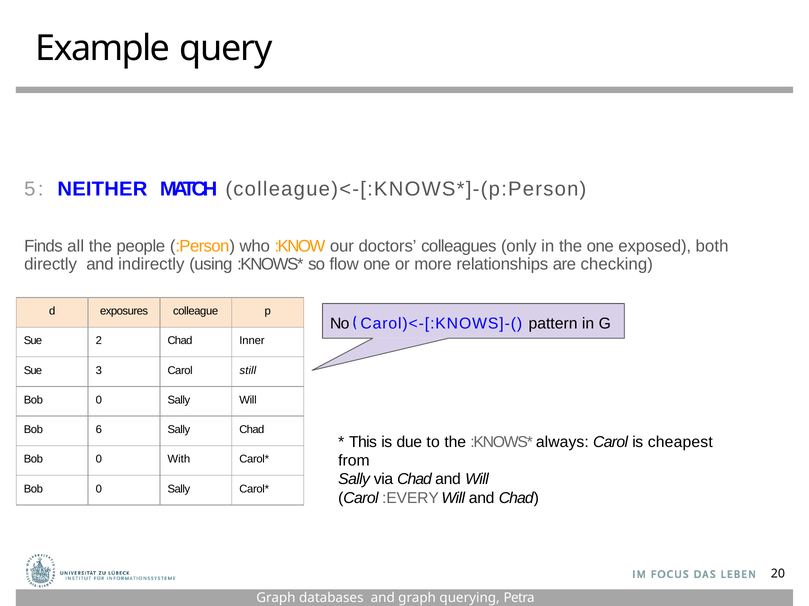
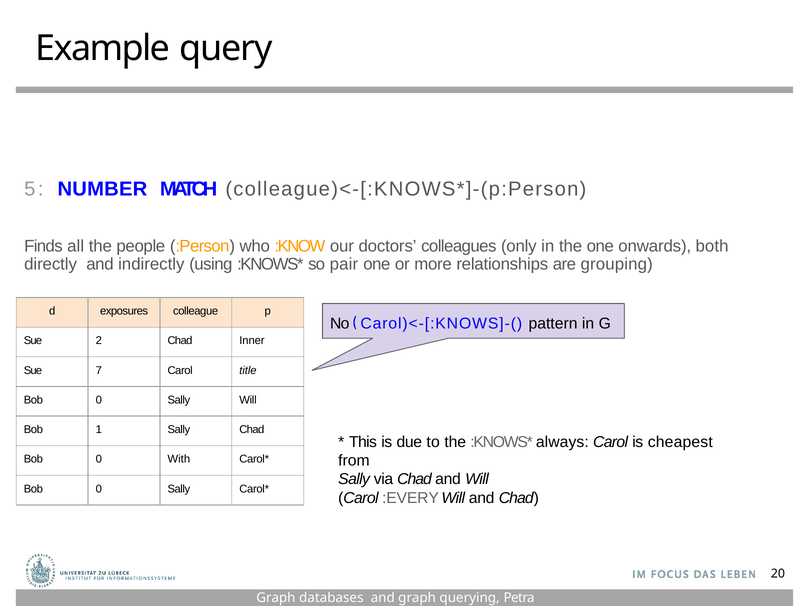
NEITHER: NEITHER -> NUMBER (102, 189)
exposed: exposed -> onwards (655, 247)
flow: flow -> pair (344, 264)
checking: checking -> grouping (617, 264)
3: 3 -> 7 (99, 371)
still: still -> title (248, 371)
6: 6 -> 1 (99, 430)
